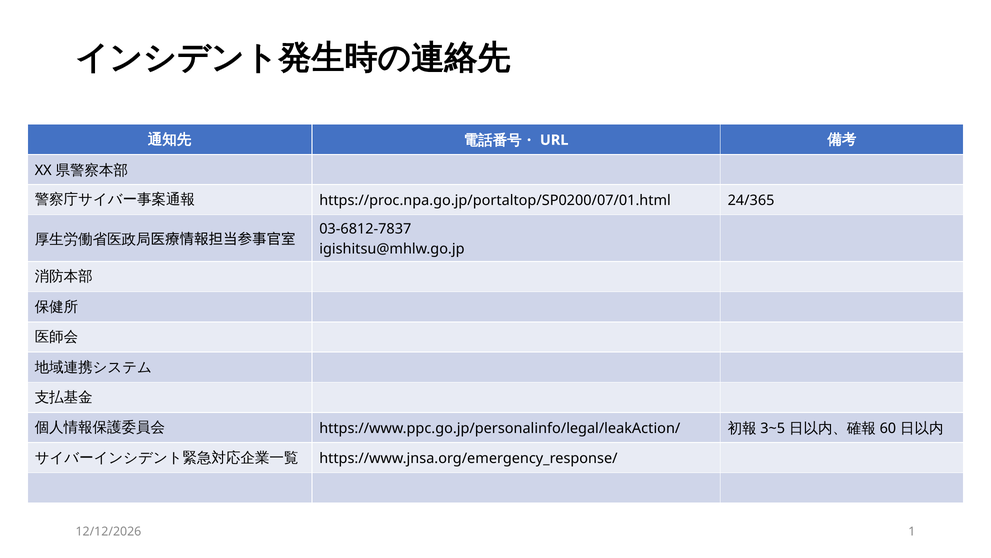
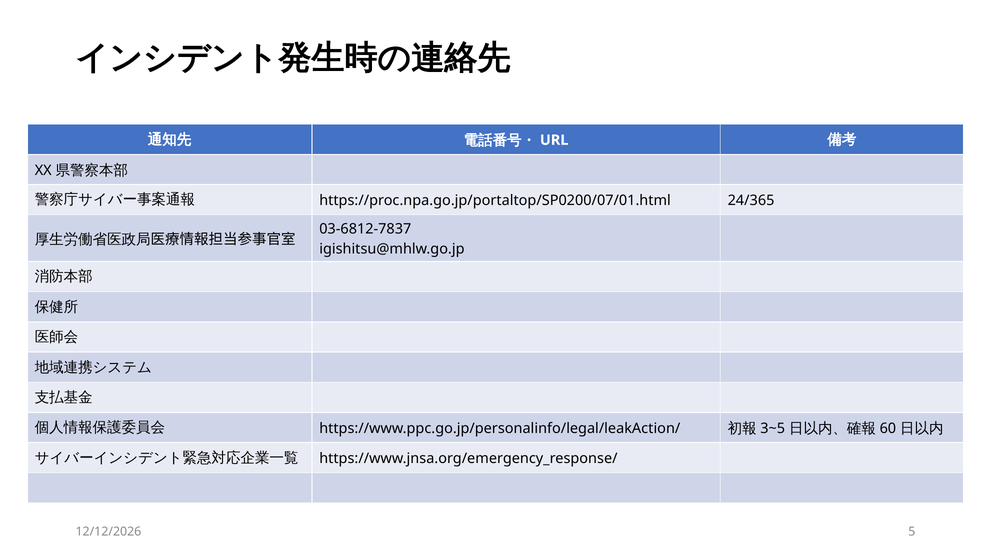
1: 1 -> 5 (912, 531)
